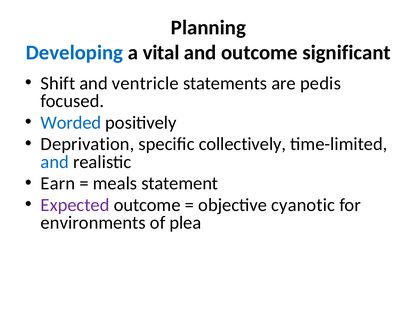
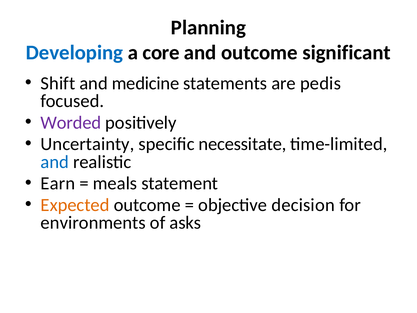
vital: vital -> core (161, 53)
ventricle: ventricle -> medicine (146, 83)
Worded colour: blue -> purple (71, 122)
Deprivation: Deprivation -> Uncertainty (88, 144)
collectively: collectively -> necessitate (242, 144)
Expected colour: purple -> orange (75, 205)
cyanotic: cyanotic -> decision (303, 205)
plea: plea -> asks (185, 223)
